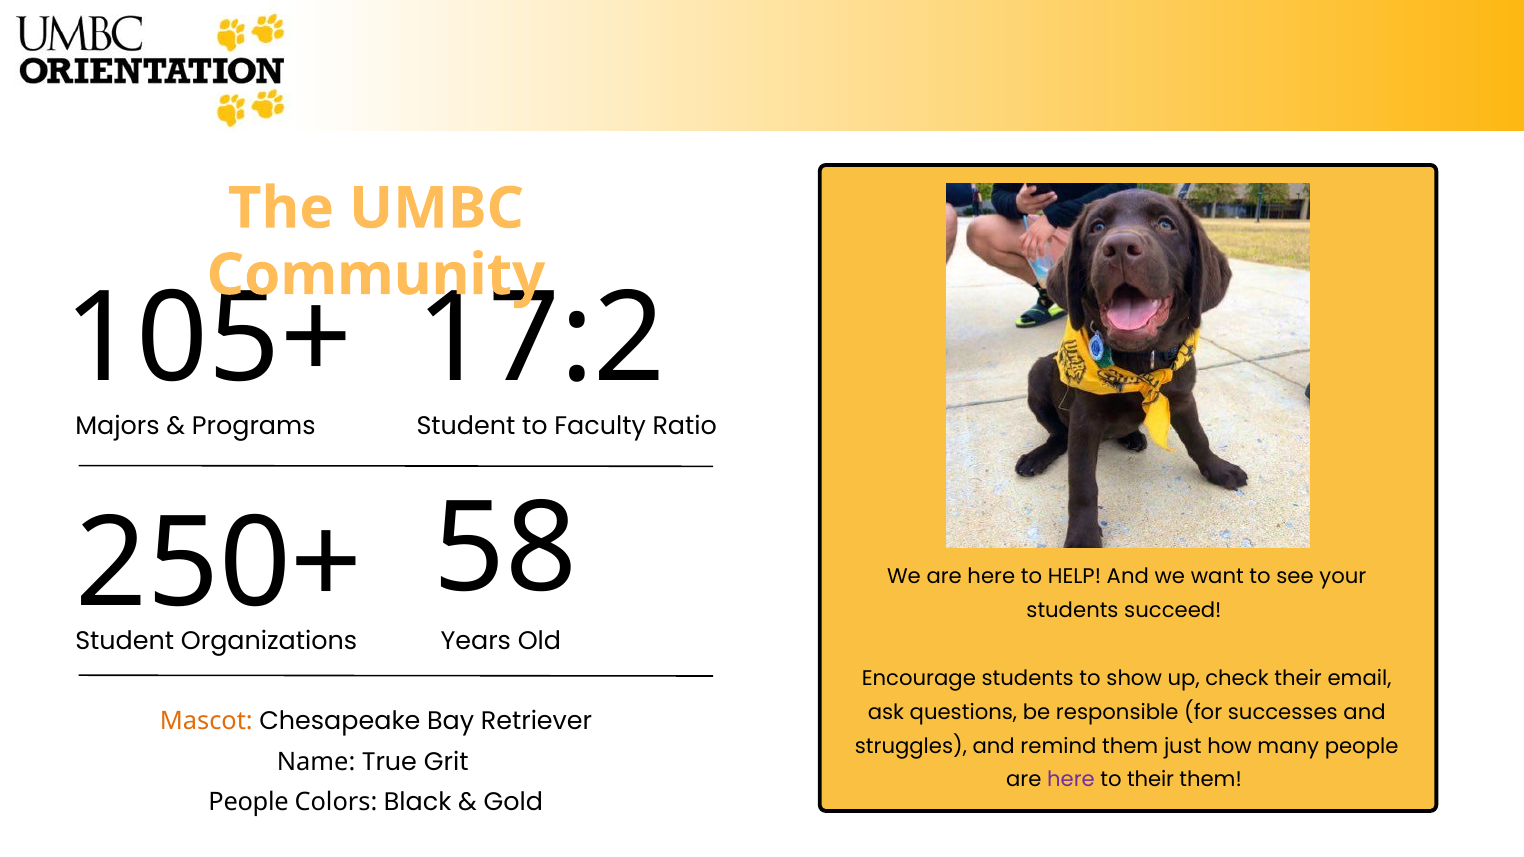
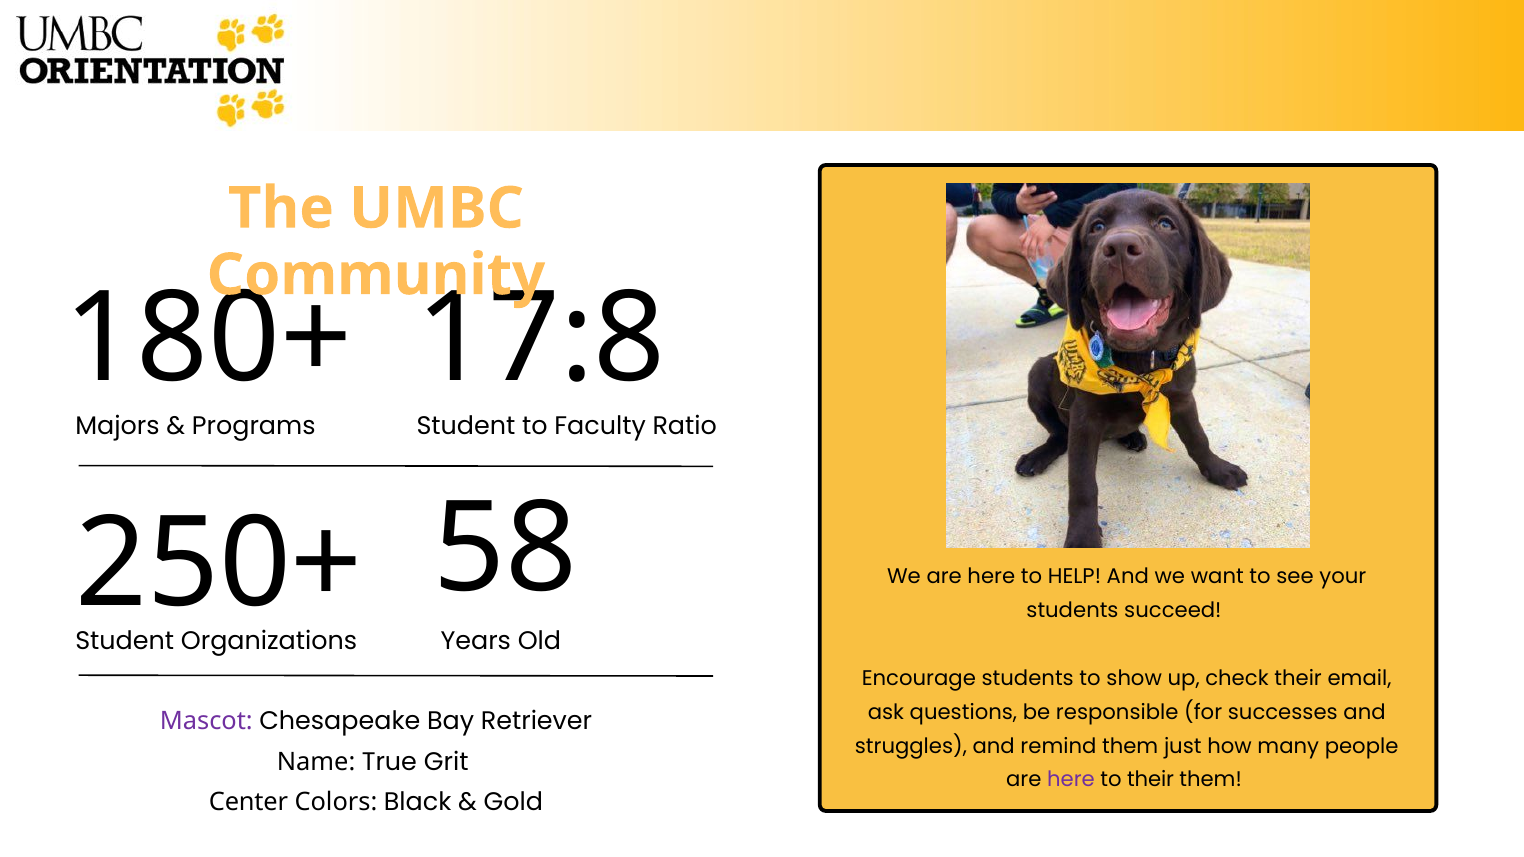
105+: 105+ -> 180+ (208, 339)
17:2: 17:2 -> 17:8 (541, 339)
Mascot colour: orange -> purple (206, 722)
People: People -> Center (249, 803)
